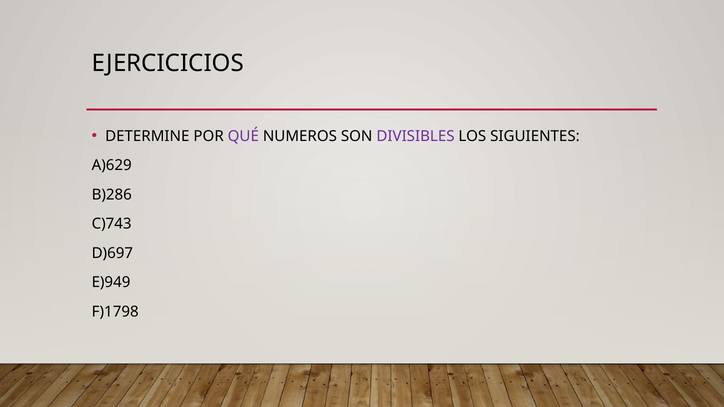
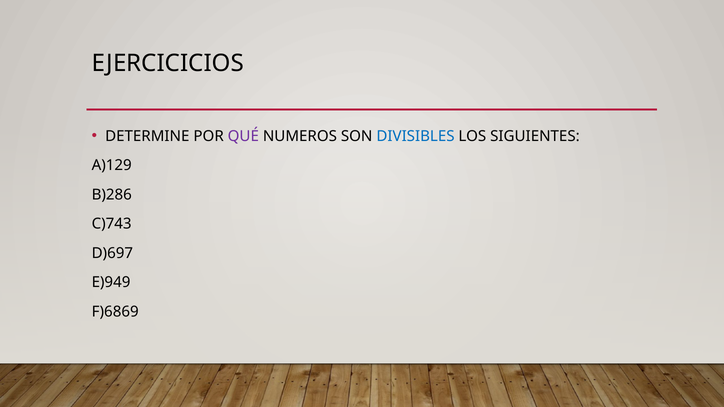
DIVISIBLES colour: purple -> blue (415, 136)
A)629: A)629 -> A)129 (112, 165)
F)1798: F)1798 -> F)6869 (115, 312)
